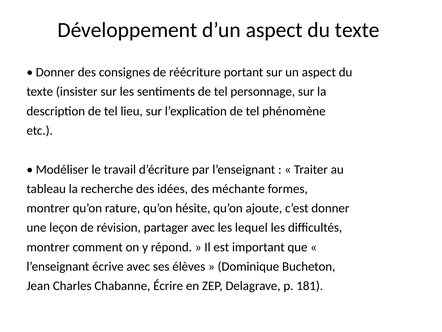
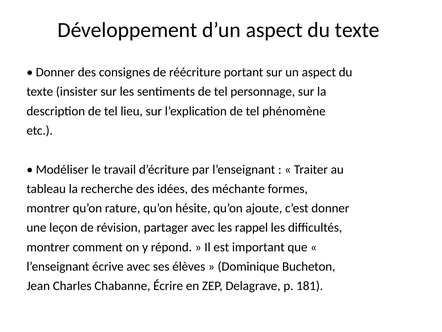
lequel: lequel -> rappel (251, 227)
